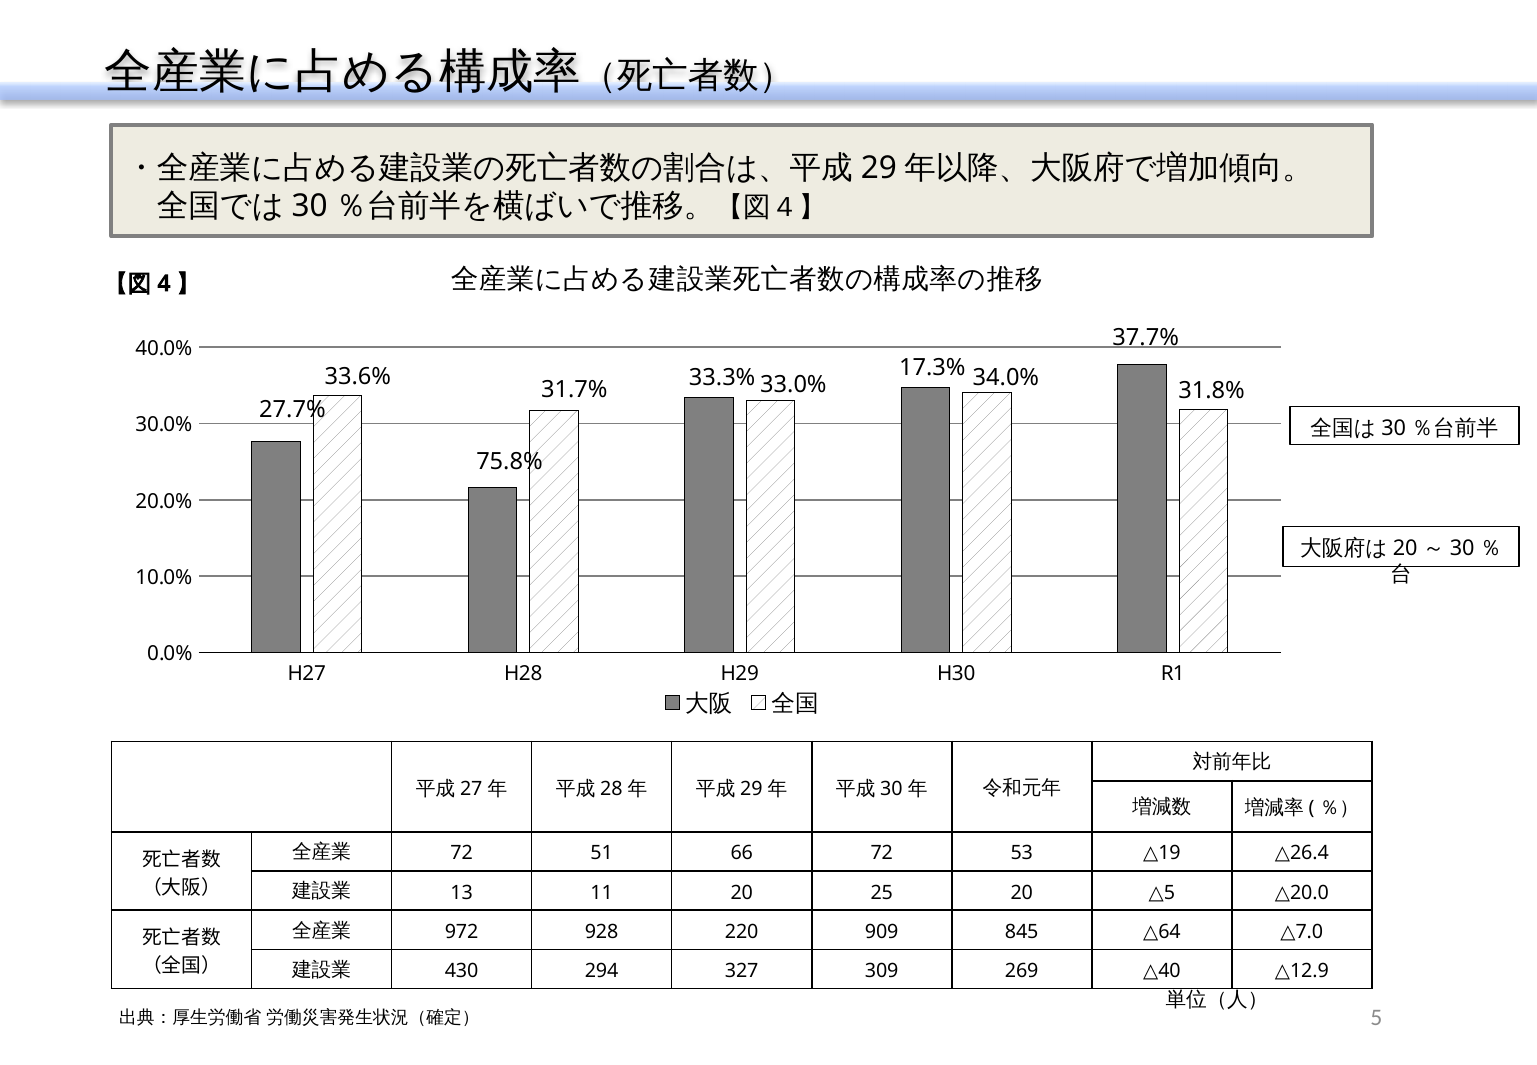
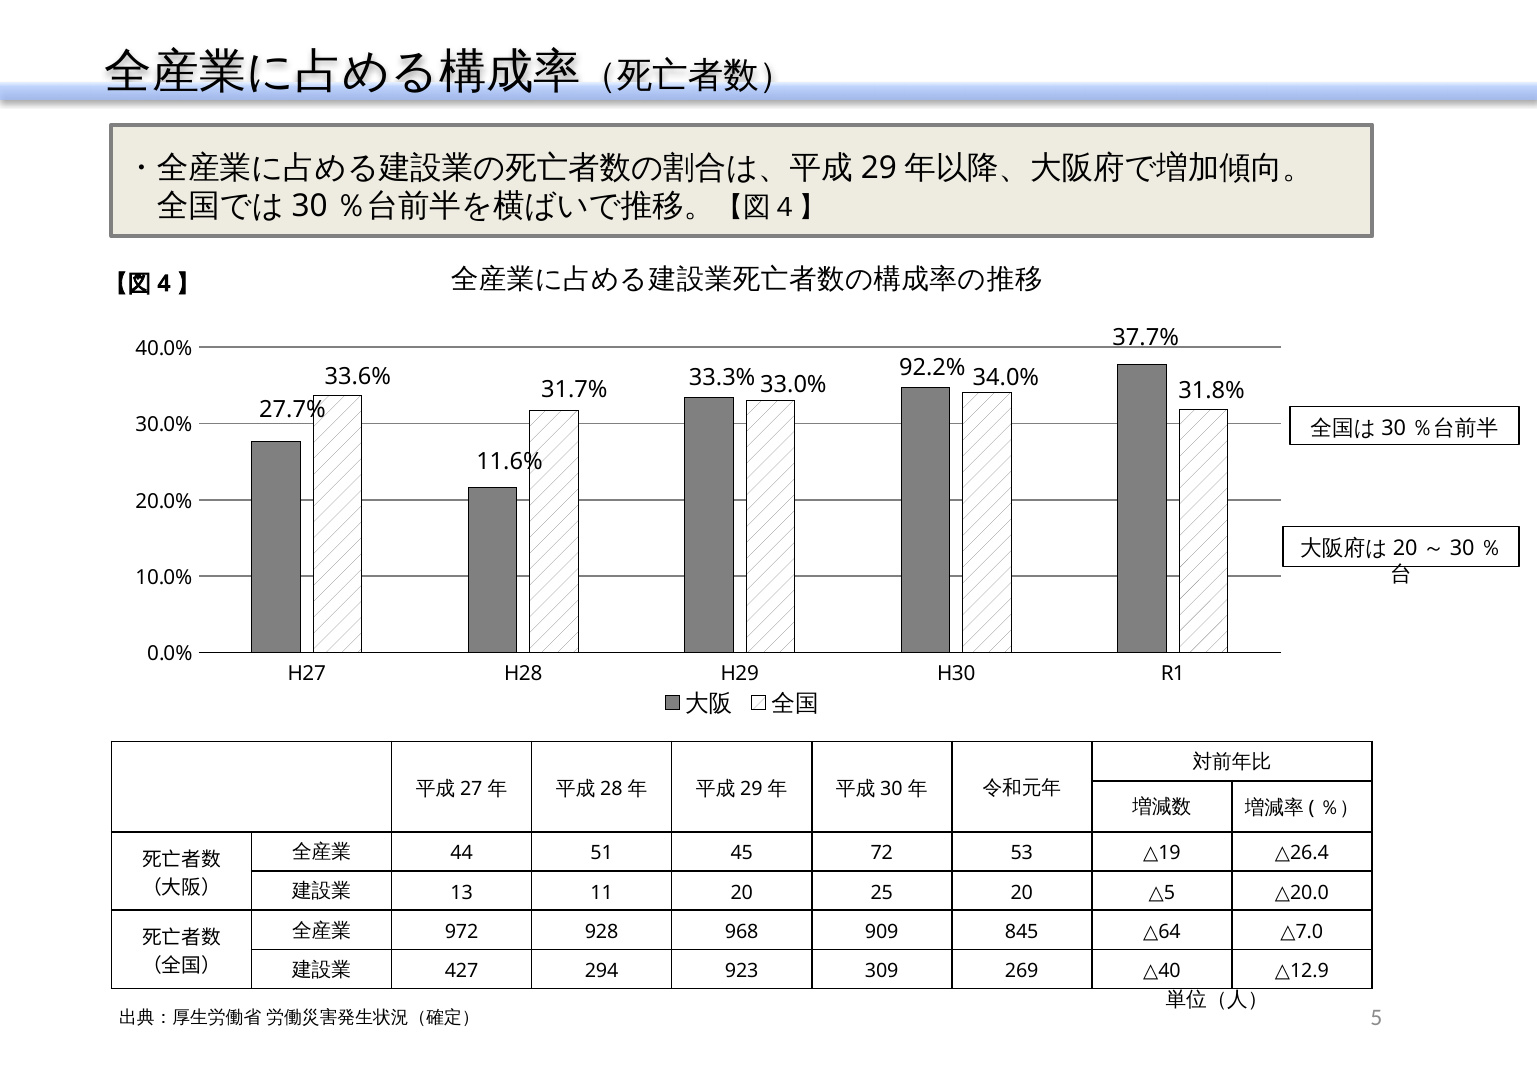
17.3%: 17.3% -> 92.2% (932, 367)
75.8%: 75.8% -> 11.6% (509, 461)
72: 72 -> 44 (462, 853)
66: 66 -> 45 (742, 853)
220: 220 -> 968 (742, 931)
430: 430 -> 427 (462, 970)
327: 327 -> 923 (742, 970)
